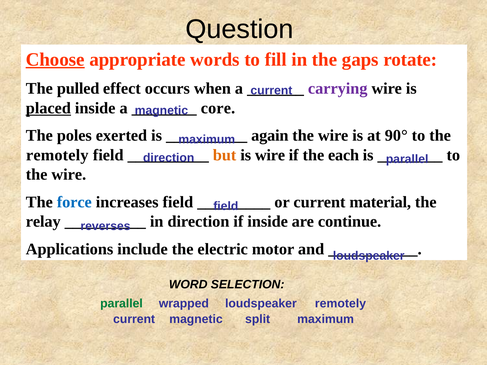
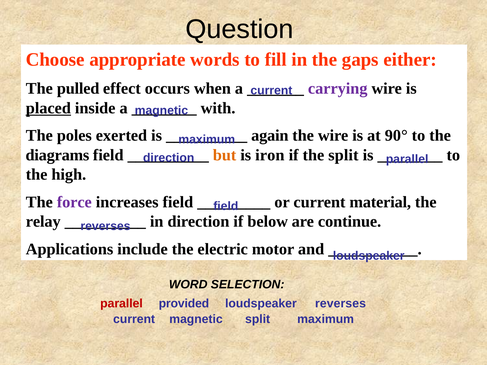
Choose underline: present -> none (55, 60)
rotate: rotate -> either (410, 60)
core: core -> with (218, 108)
remotely: remotely -> diagrams (57, 155)
is wire: wire -> iron (270, 155)
the each: each -> split (343, 155)
wire: wire -> high (69, 175)
force colour: blue -> purple (74, 202)
if inside: inside -> below (268, 222)
parallel colour: green -> red (122, 304)
wrapped: wrapped -> provided (184, 304)
remotely: remotely -> reverses (340, 304)
